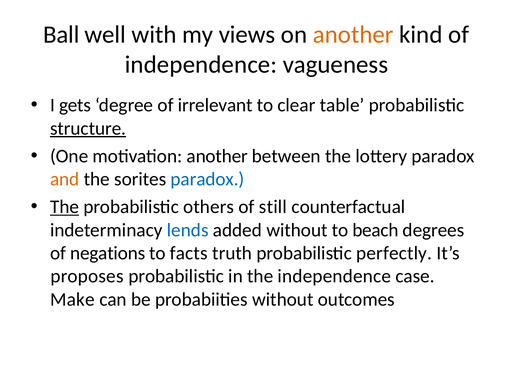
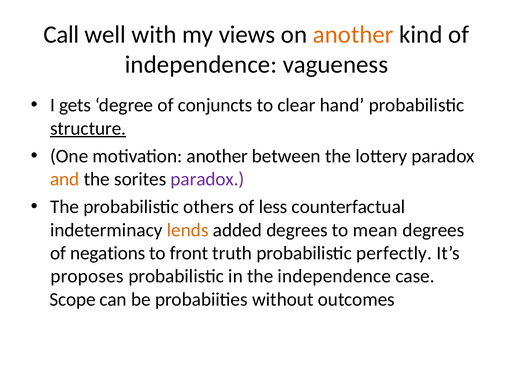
Ball: Ball -> Call (61, 35)
irrelevant: irrelevant -> conjuncts (215, 105)
table: table -> hand (342, 105)
paradox colour: blue -> purple (208, 179)
The underline: present -> none (65, 207)
still: still -> less (273, 207)
lends colour: blue -> orange (188, 230)
added without: without -> degrees (297, 230)
beach: beach -> mean (375, 230)
facts: facts -> front (189, 253)
Make: Make -> Scope (73, 299)
